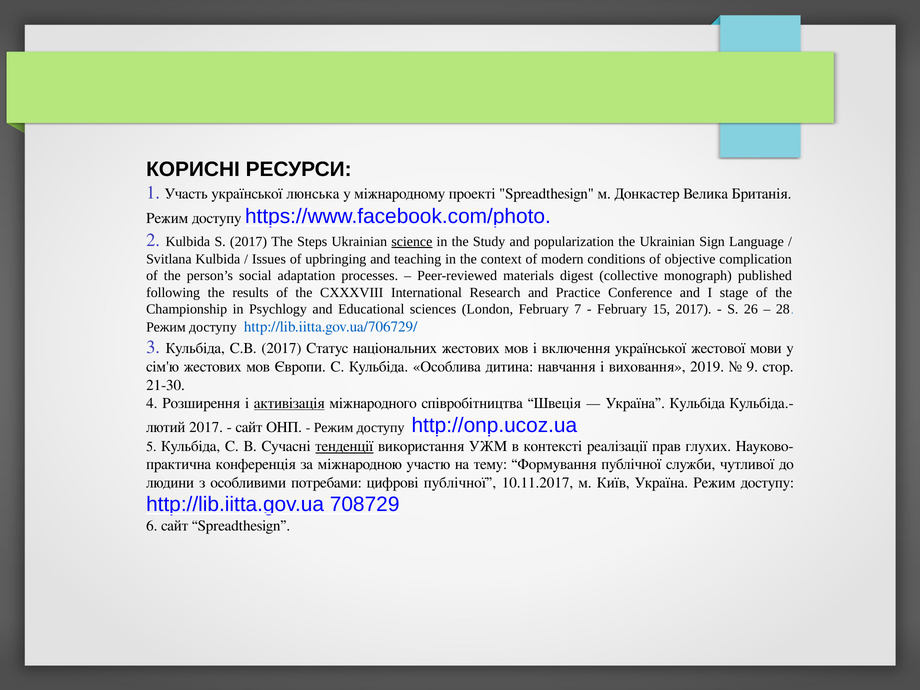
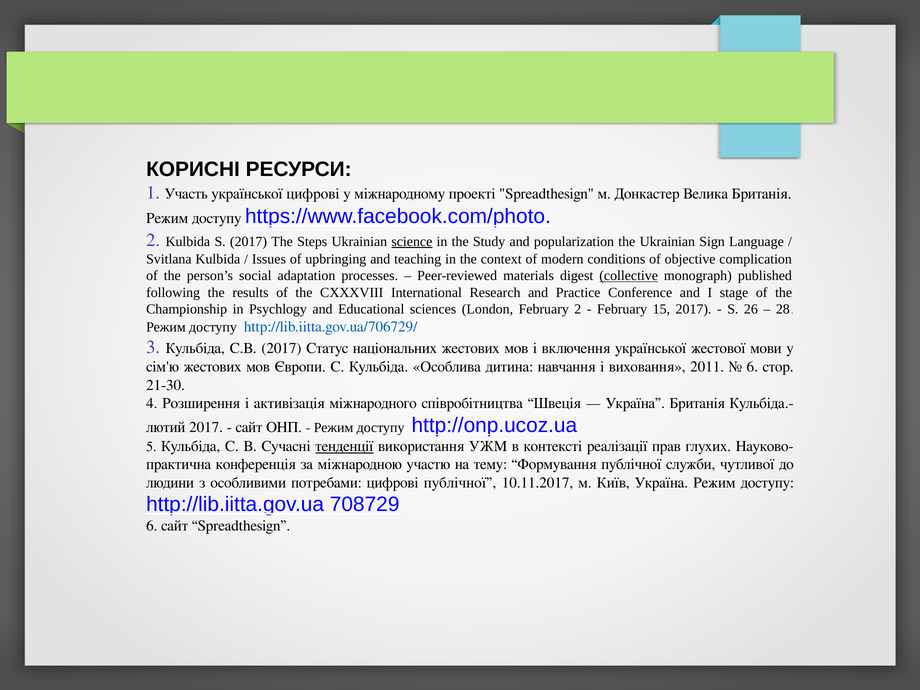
української люнська: люнська -> цифрові (313, 194)
collective underline: none -> present (629, 276)
February 7: 7 -> 2 (578, 309)
2019: 2019 -> 2011 (707, 367)
9: 9 -> 6 (752, 367)
активізація underline: present -> none (289, 403)
Україна Кульбіда: Кульбіда -> Британія (697, 403)
